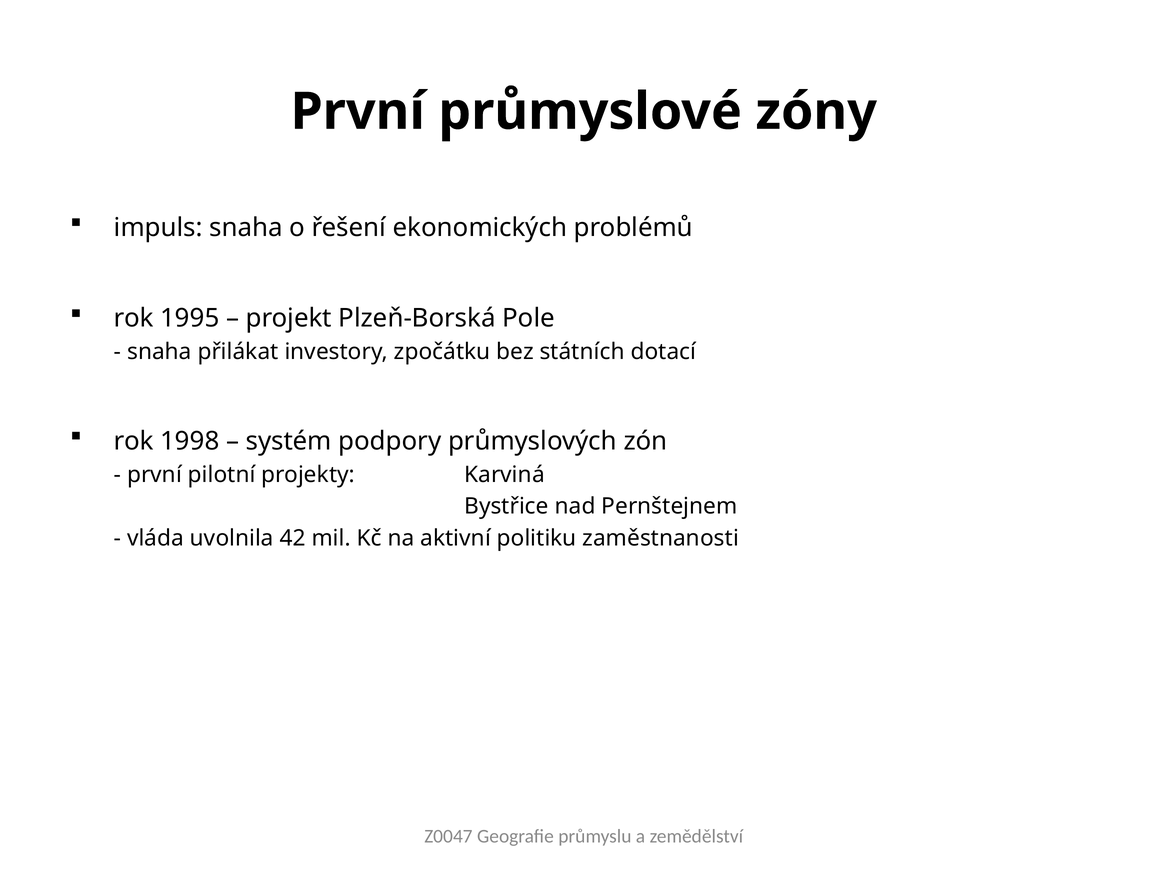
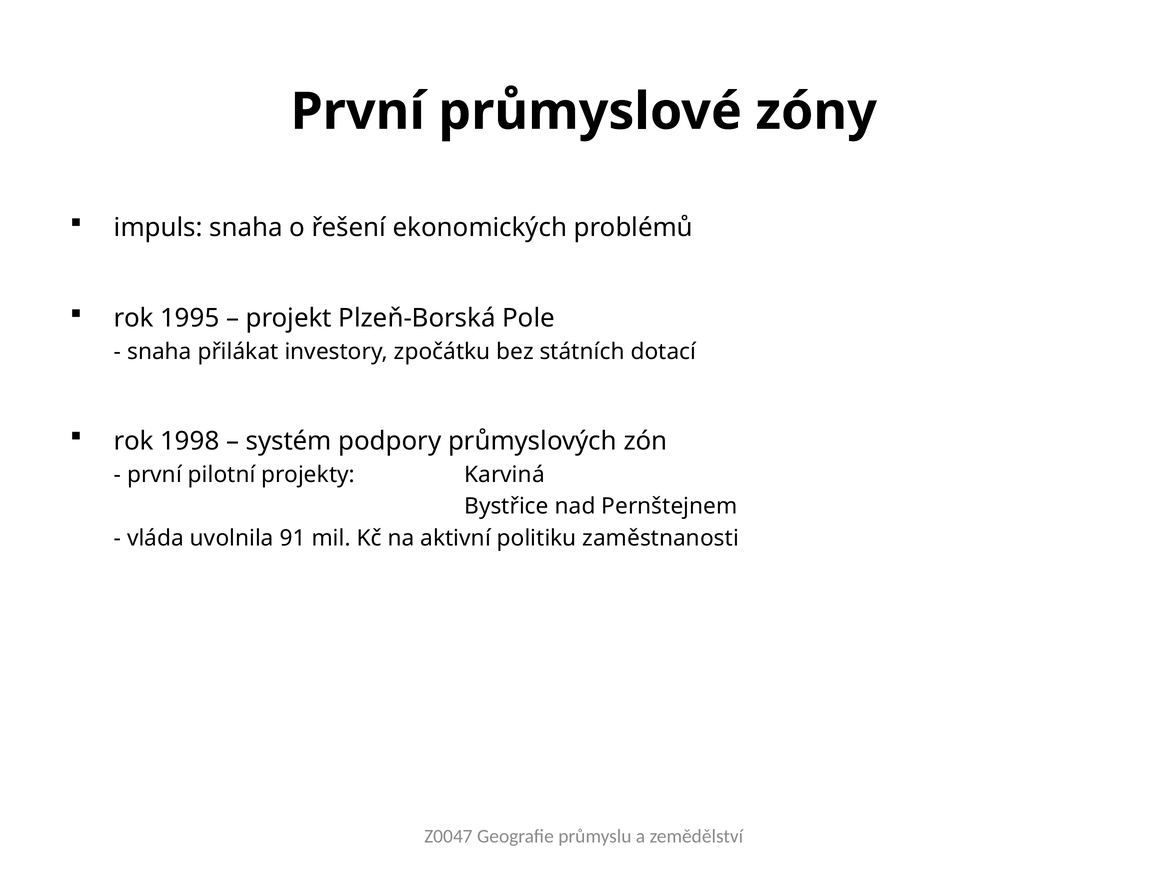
42: 42 -> 91 (293, 538)
